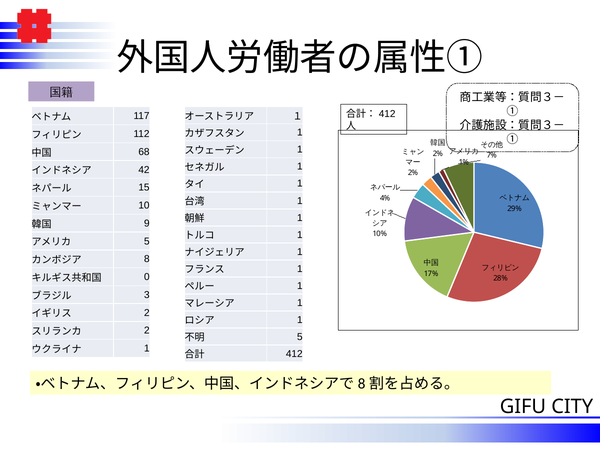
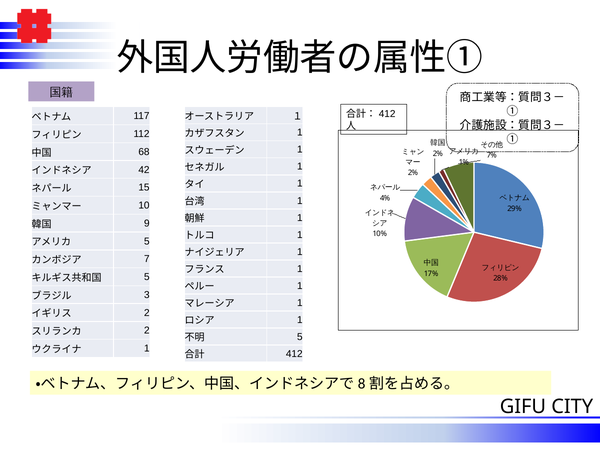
8: 8 -> 7 (147, 259)
0: 0 -> 5 (147, 277)
